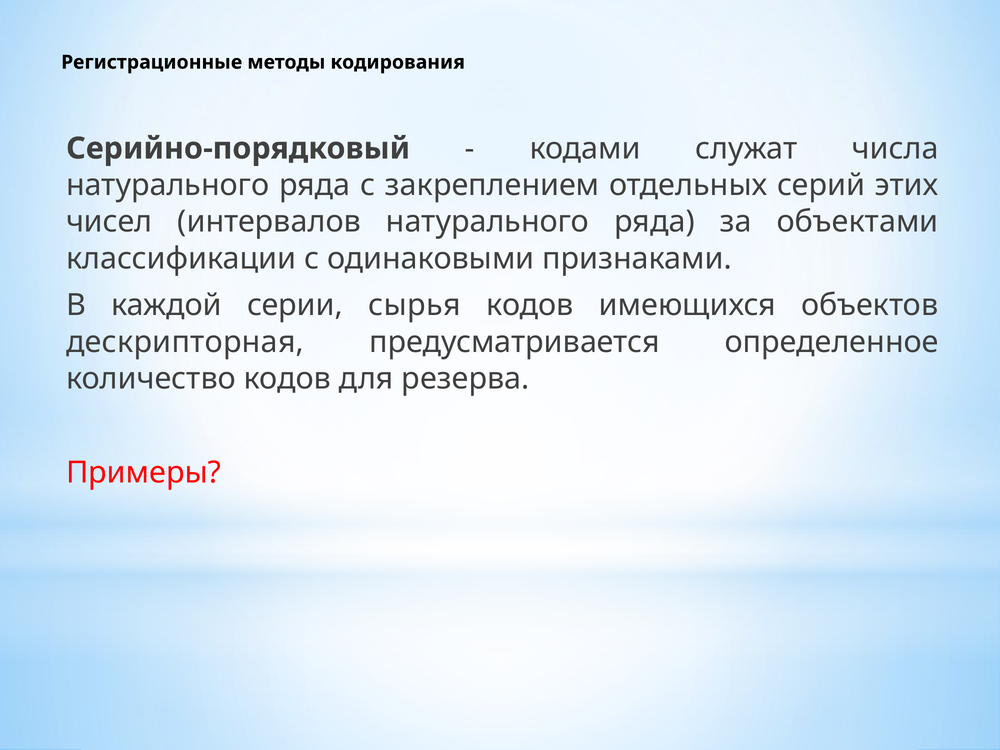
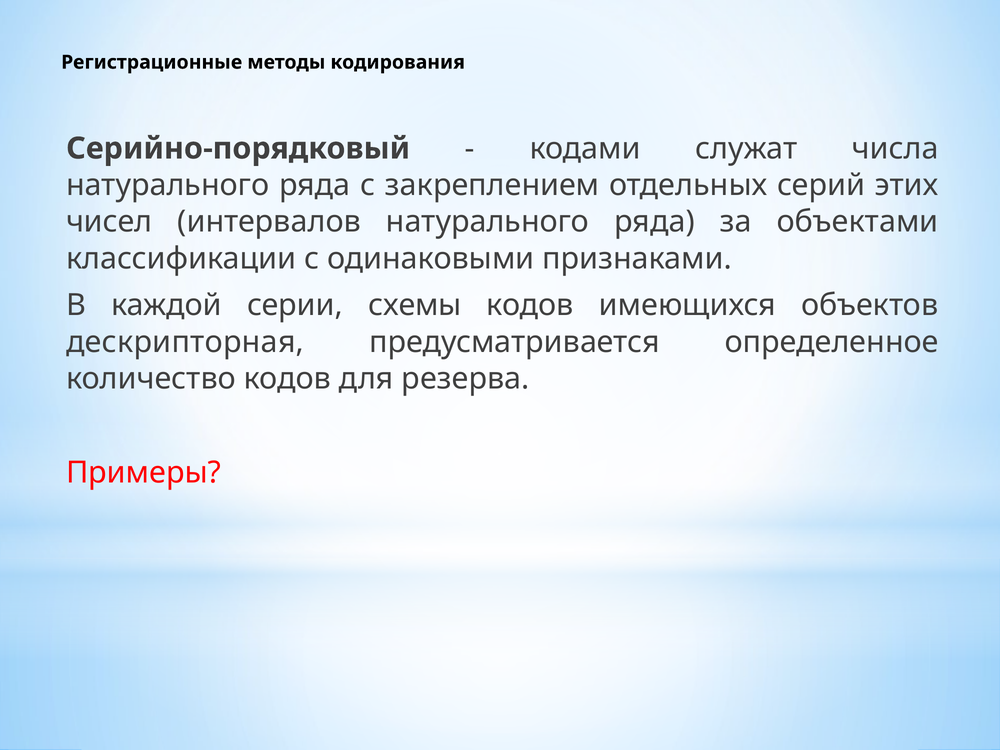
сырья: сырья -> схемы (415, 305)
